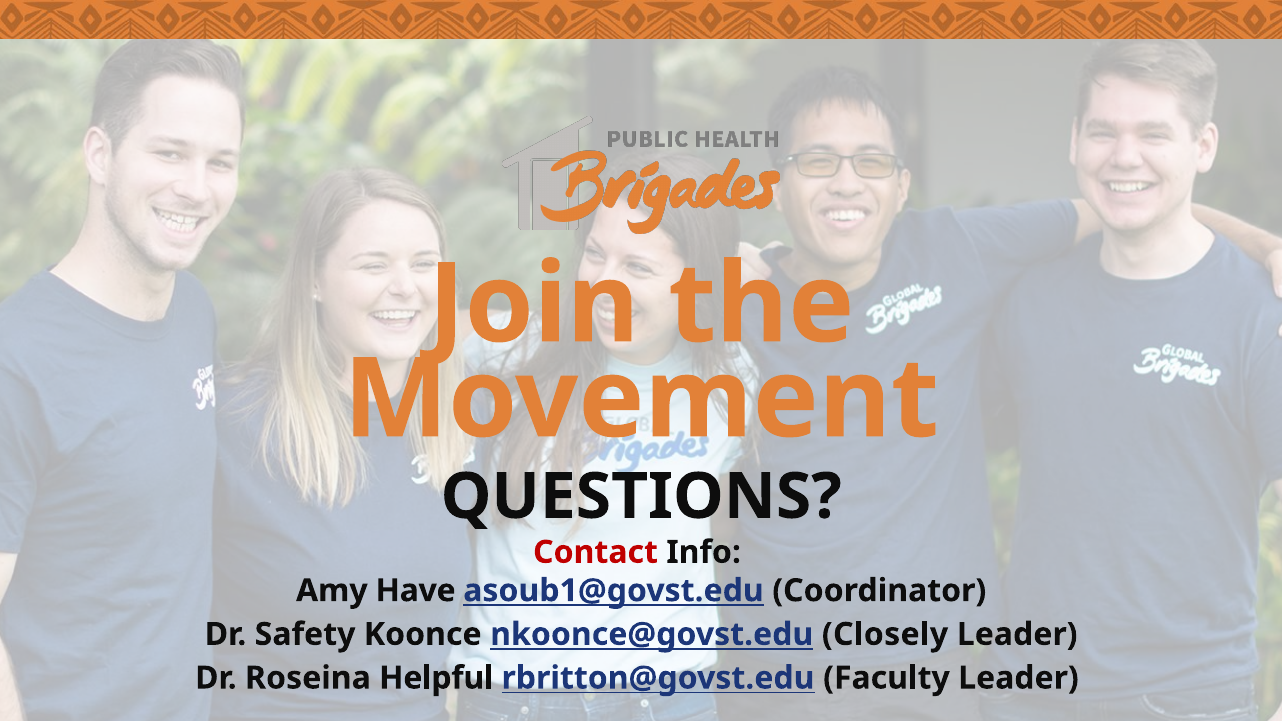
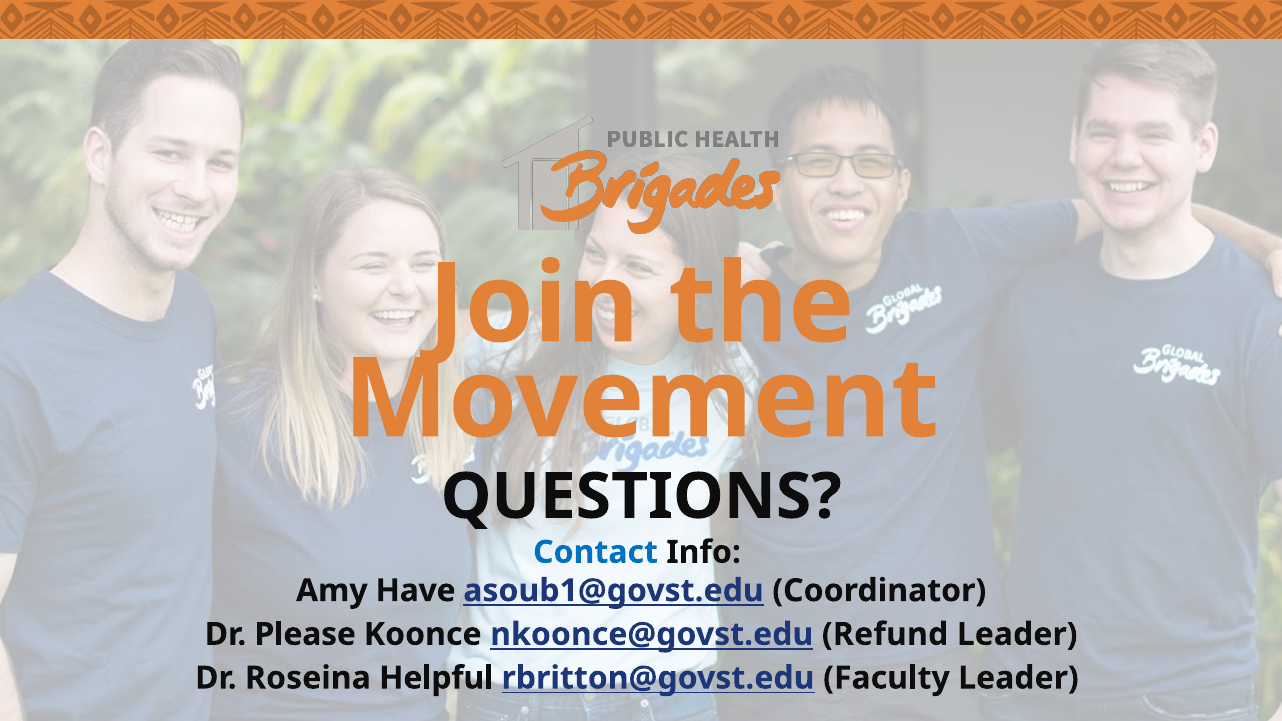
Contact colour: red -> blue (595, 552)
Safety: Safety -> Please (305, 635)
Closely: Closely -> Refund (885, 635)
